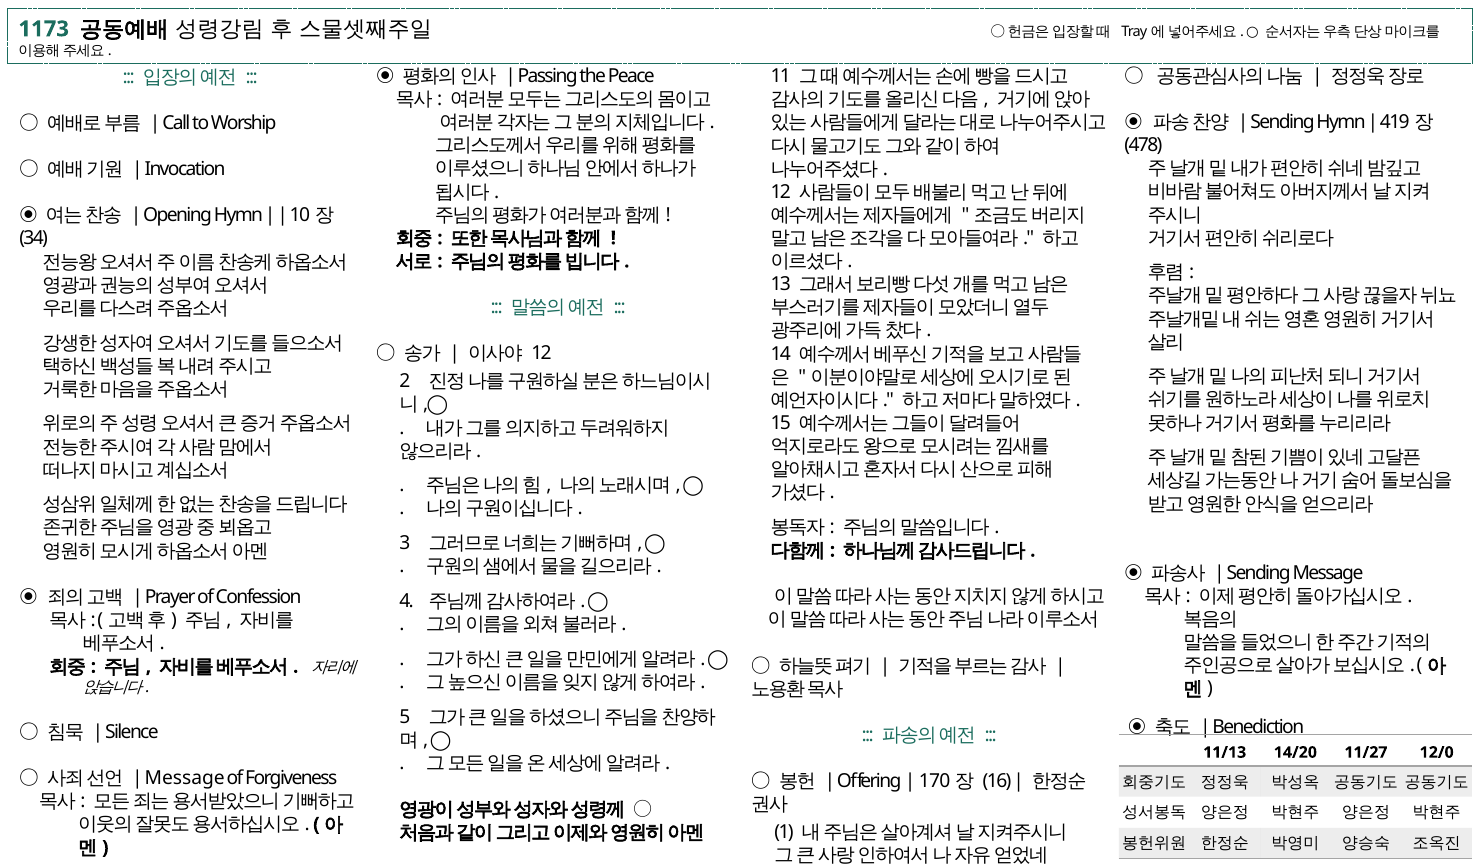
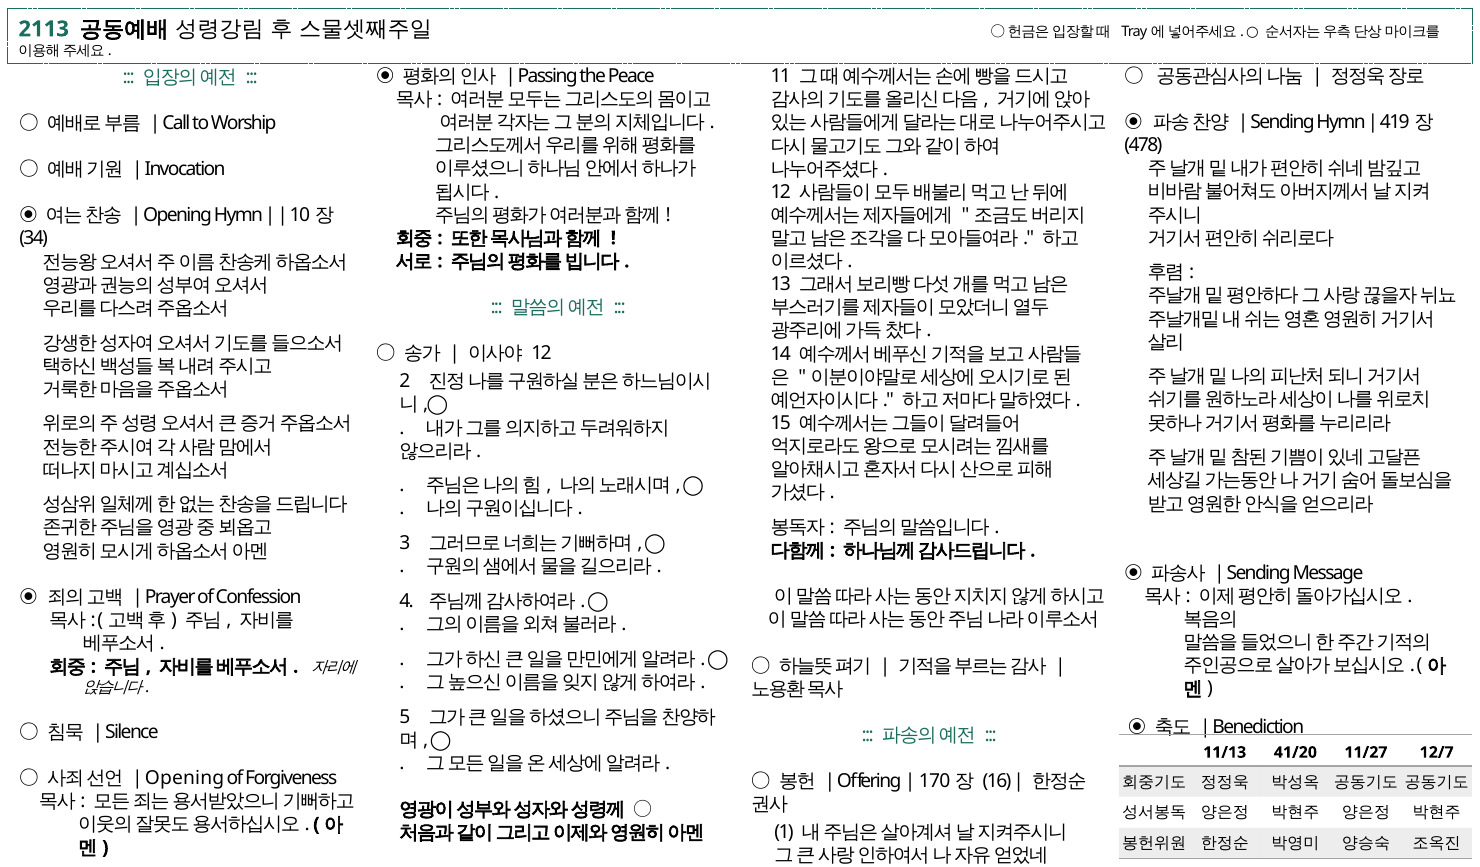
1173: 1173 -> 2113 (44, 29)
14/20: 14/20 -> 41/20 (1295, 753)
12/0: 12/0 -> 12/7 (1437, 753)
Message: Message -> Opening (185, 778)
